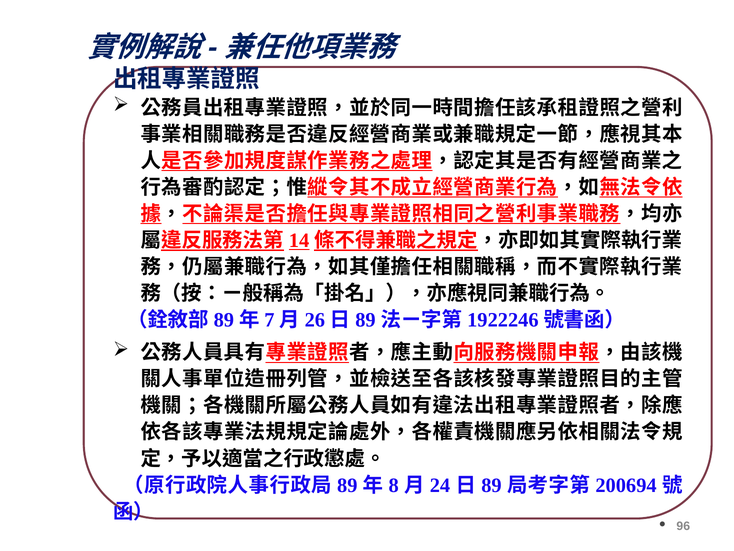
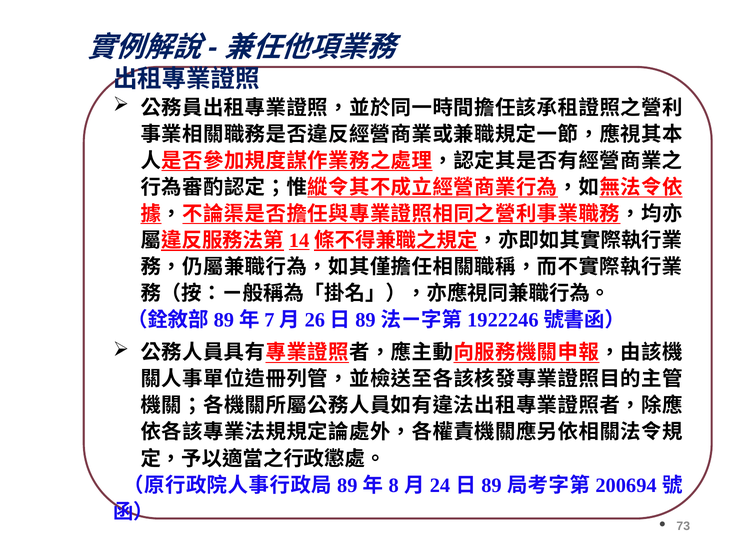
96: 96 -> 73 (683, 526)
